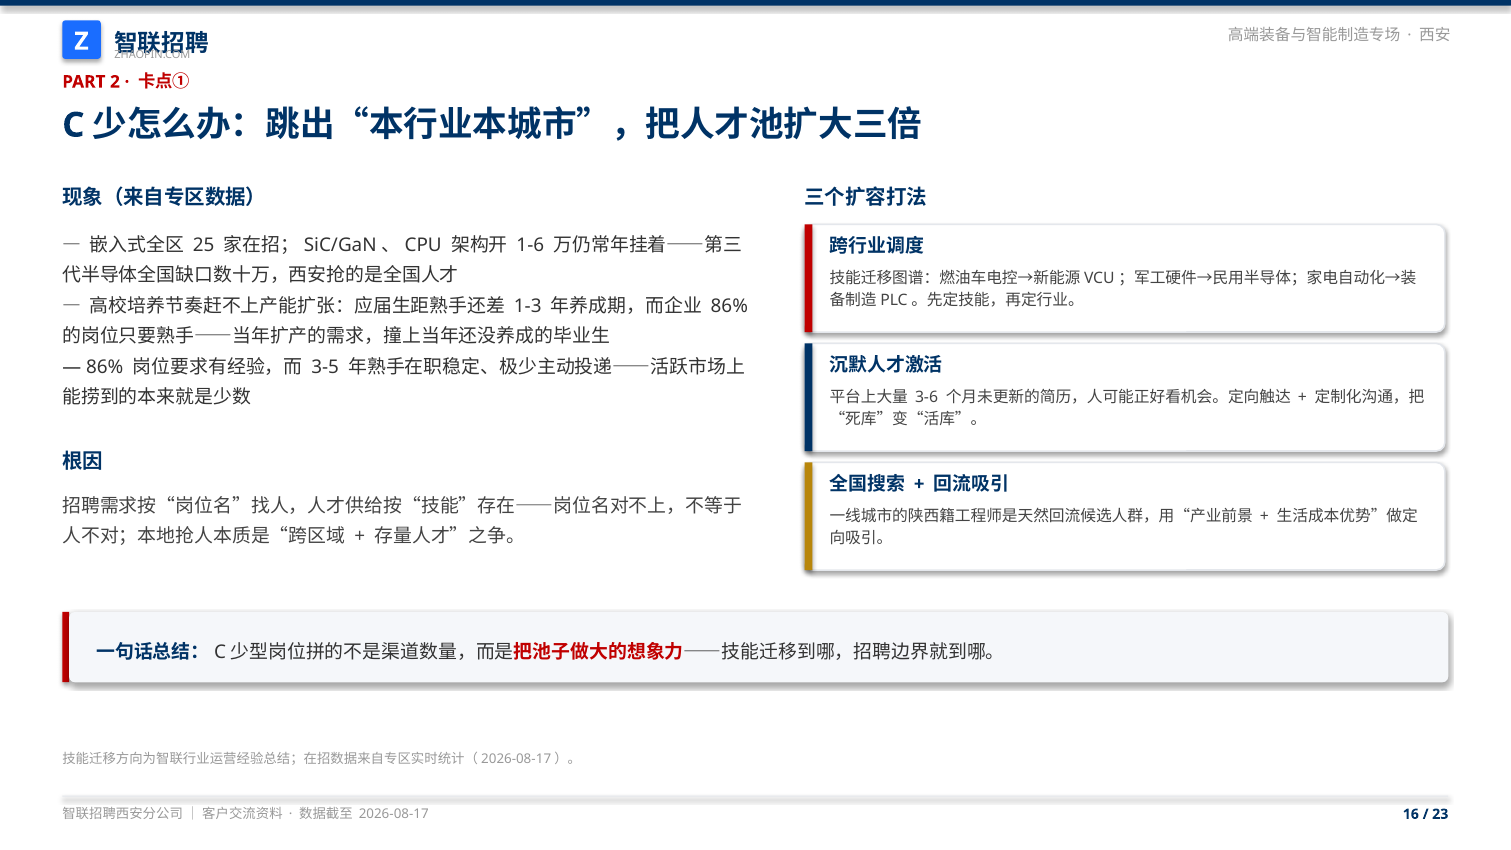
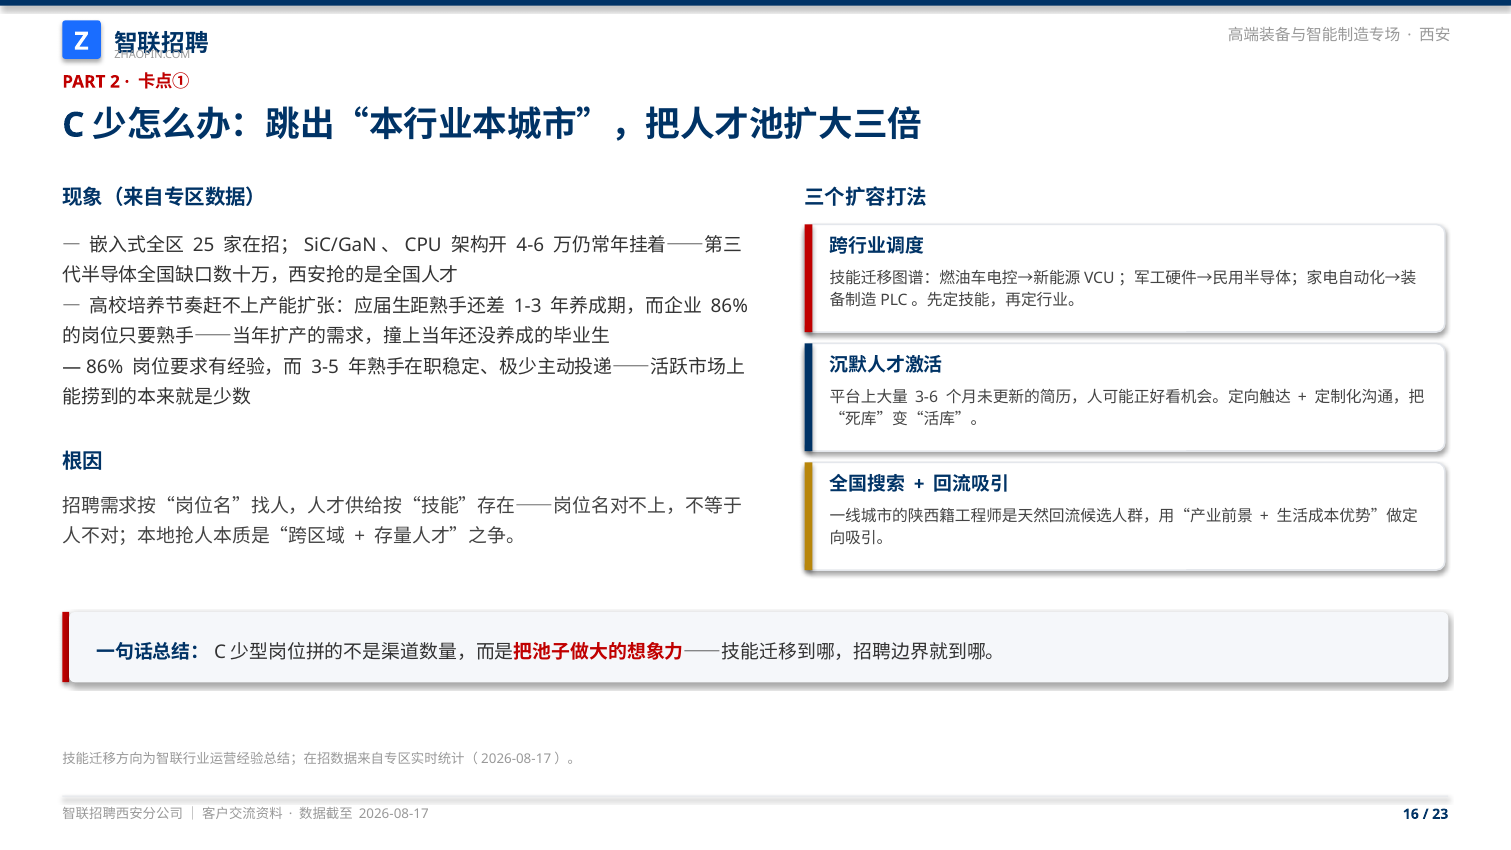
1-6: 1-6 -> 4-6 (530, 245)
